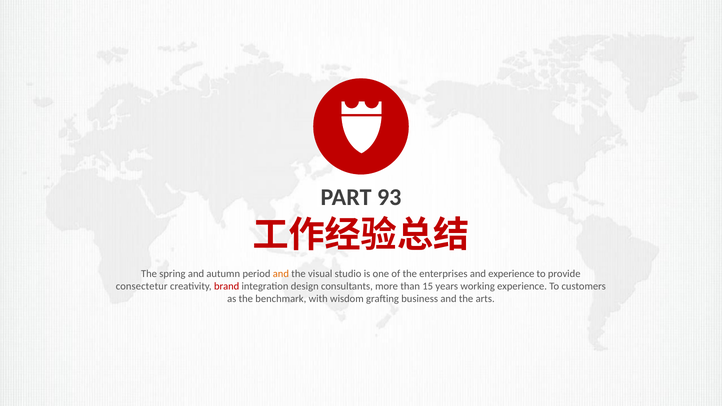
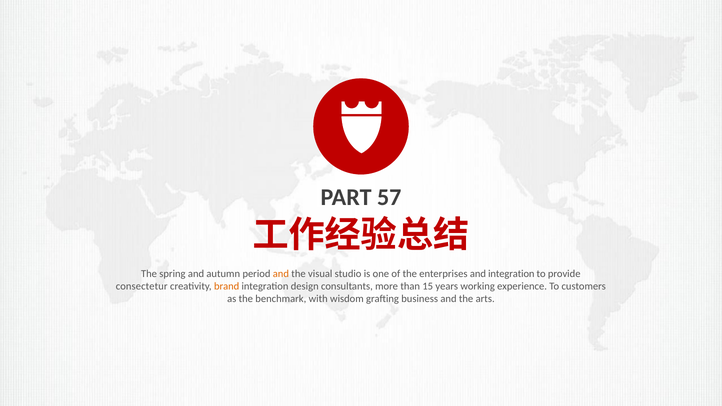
93: 93 -> 57 (389, 197)
and experience: experience -> integration (511, 274)
brand colour: red -> orange (227, 286)
